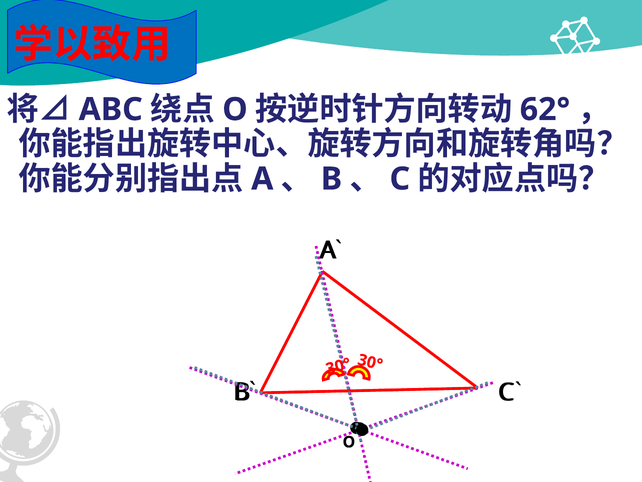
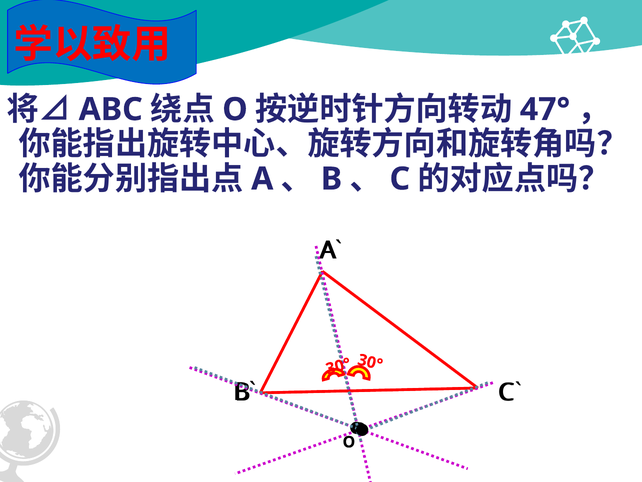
62°: 62° -> 47° (545, 109)
